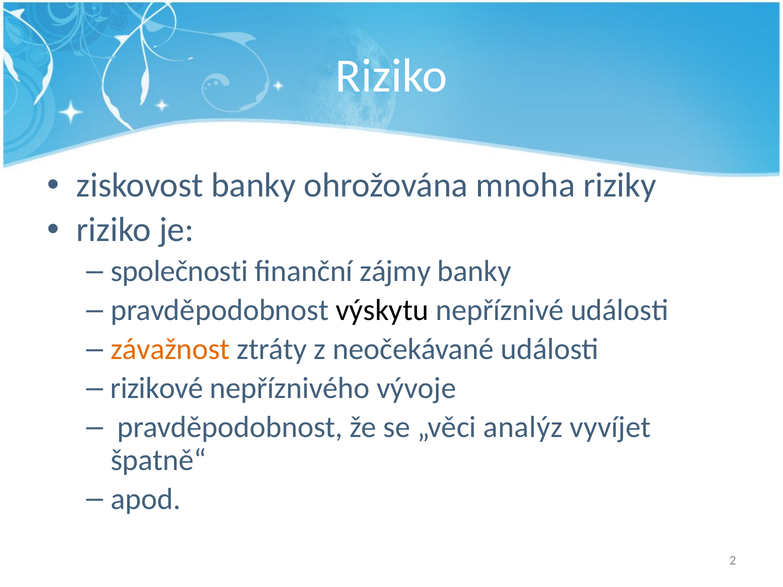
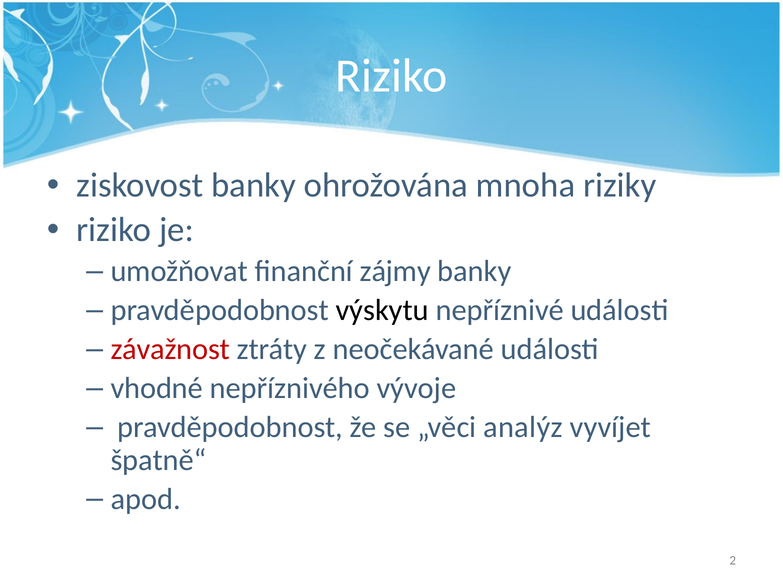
společnosti: společnosti -> umožňovat (179, 271)
závažnost colour: orange -> red (170, 349)
rizikové: rizikové -> vhodné (157, 388)
